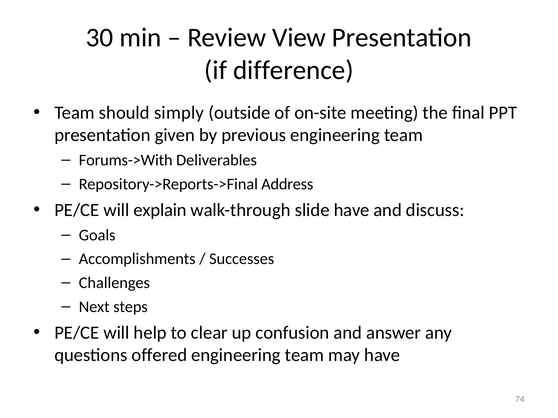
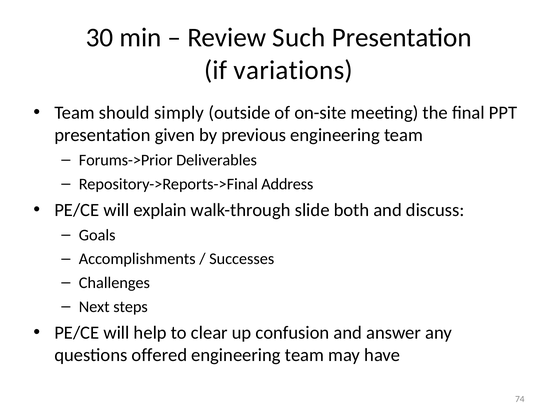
View: View -> Such (299, 38)
difference: difference -> variations (293, 70)
Forums->With: Forums->With -> Forums->Prior (126, 160)
slide have: have -> both (352, 210)
